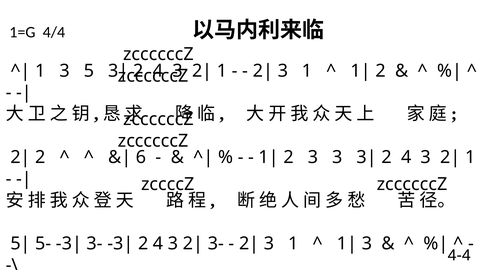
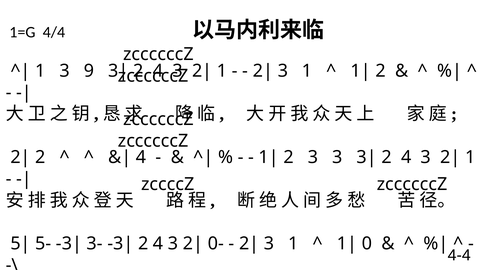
5: 5 -> 9 (89, 71)
6: 6 -> 4 (141, 157)
3-: 3- -> 0- (216, 244)
3: 3 -> 0 (367, 244)
